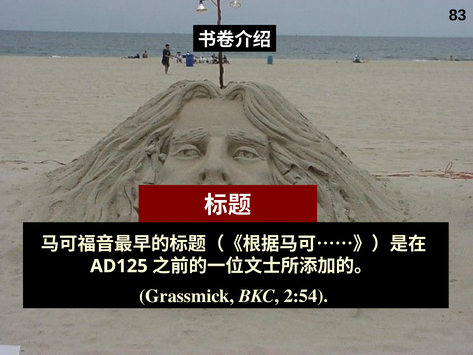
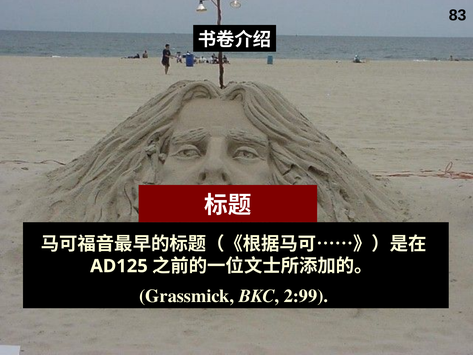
2:54: 2:54 -> 2:99 (306, 296)
